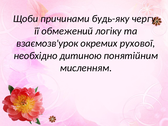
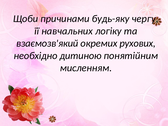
обмежений: обмежений -> навчальних (67, 31)
взаємозв'урок: взаємозв'урок -> взаємозв'який (47, 43)
рухової: рухової -> рухових (138, 43)
